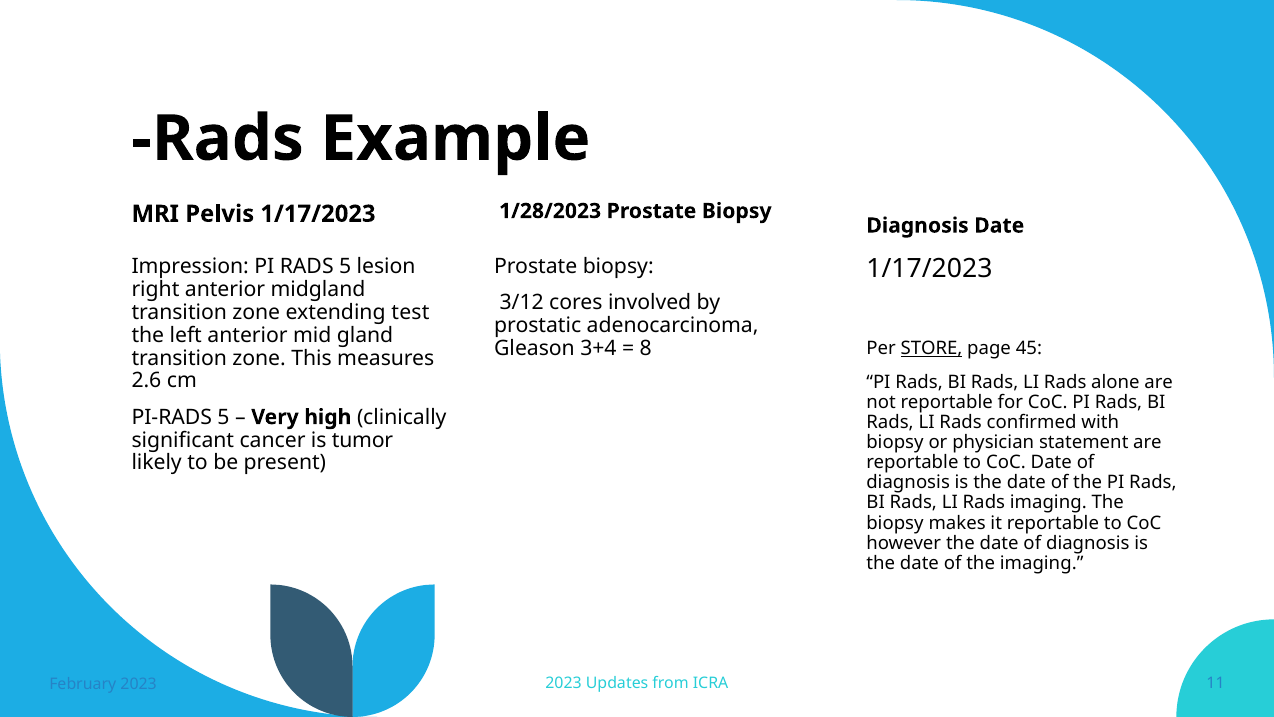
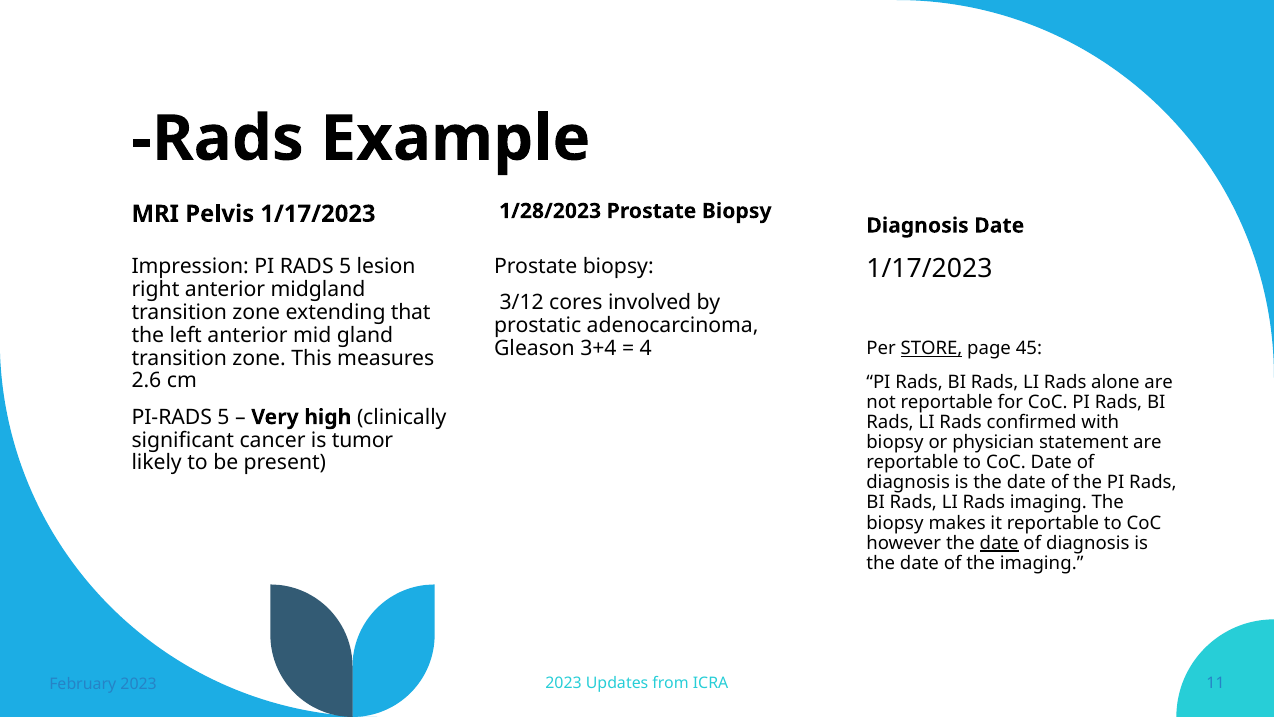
test: test -> that (411, 312)
8: 8 -> 4 (646, 348)
date underline: none -> present (999, 543)
